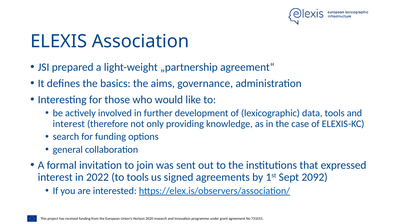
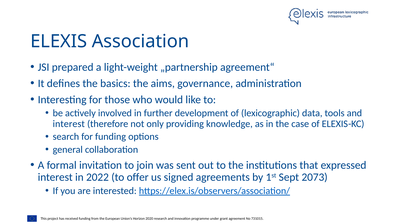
to tools: tools -> offer (138, 177)
2092: 2092 -> 2073 (315, 177)
